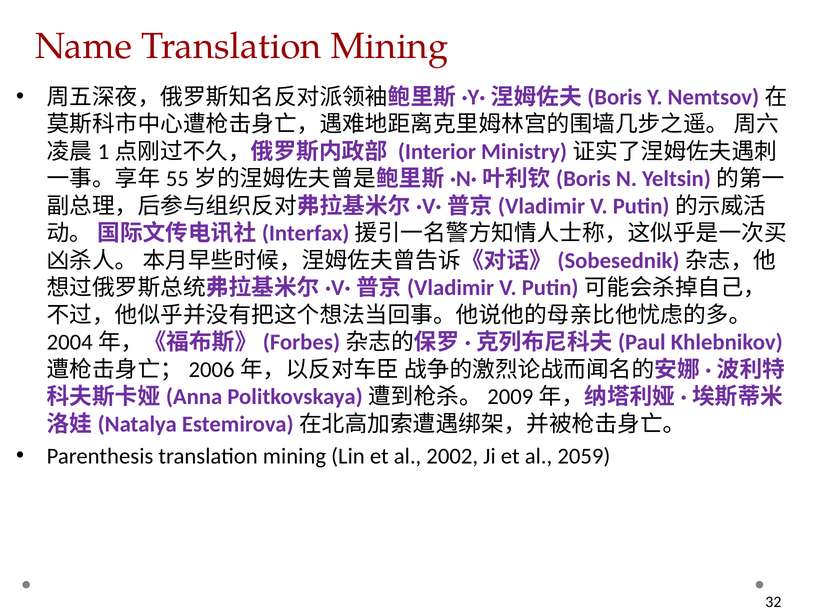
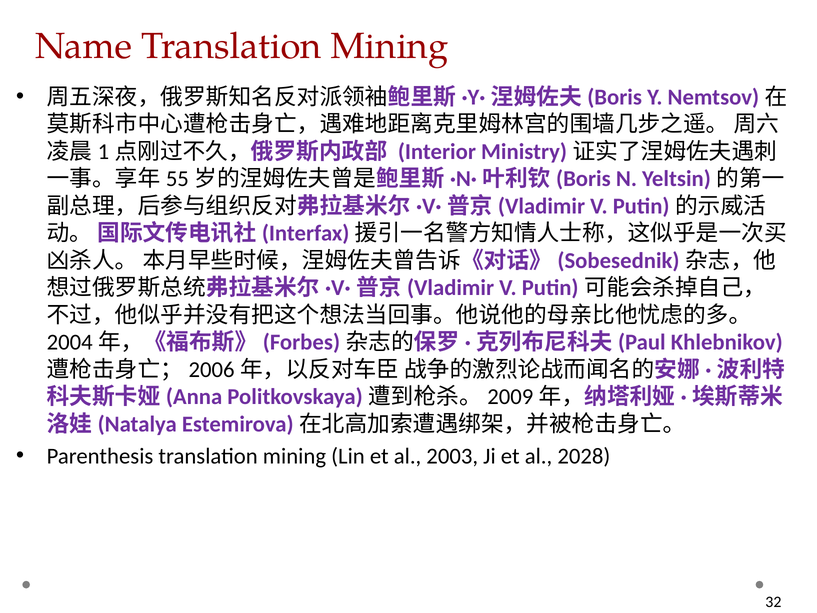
2002: 2002 -> 2003 (452, 456)
2059: 2059 -> 2028 (584, 456)
